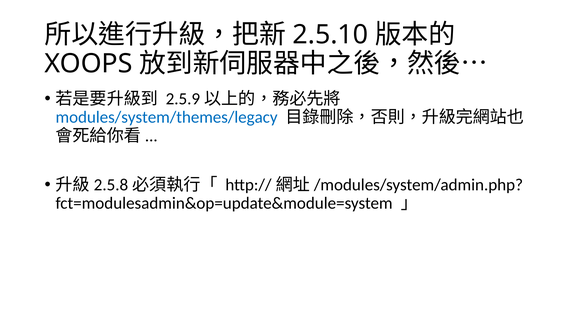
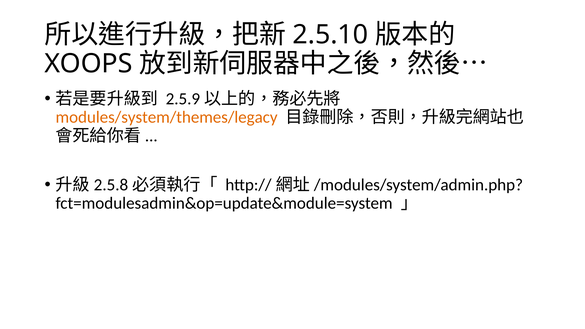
modules/system/themes/legacy colour: blue -> orange (167, 117)
